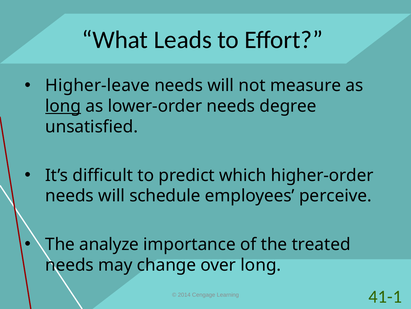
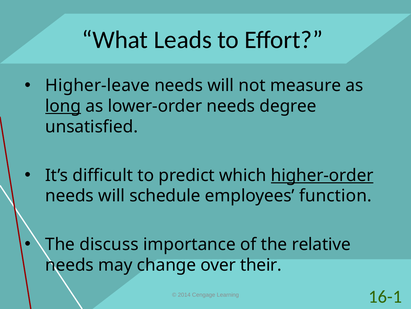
higher-order underline: none -> present (322, 175)
perceive: perceive -> function (335, 196)
analyze: analyze -> discuss (109, 244)
treated: treated -> relative (321, 244)
over long: long -> their (261, 264)
41-1: 41-1 -> 16-1 (385, 296)
